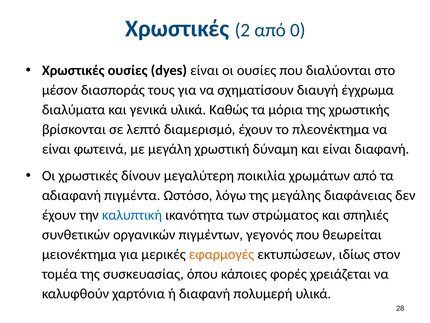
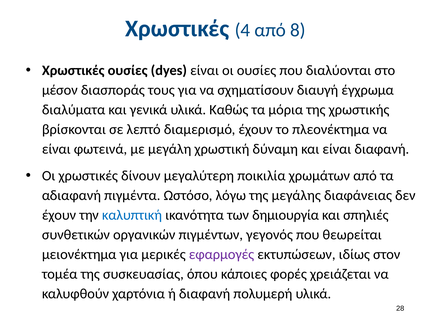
2: 2 -> 4 (242, 30)
0: 0 -> 8 (298, 30)
στρώματος: στρώματος -> δημιουργία (286, 215)
εφαρμογές colour: orange -> purple (221, 254)
